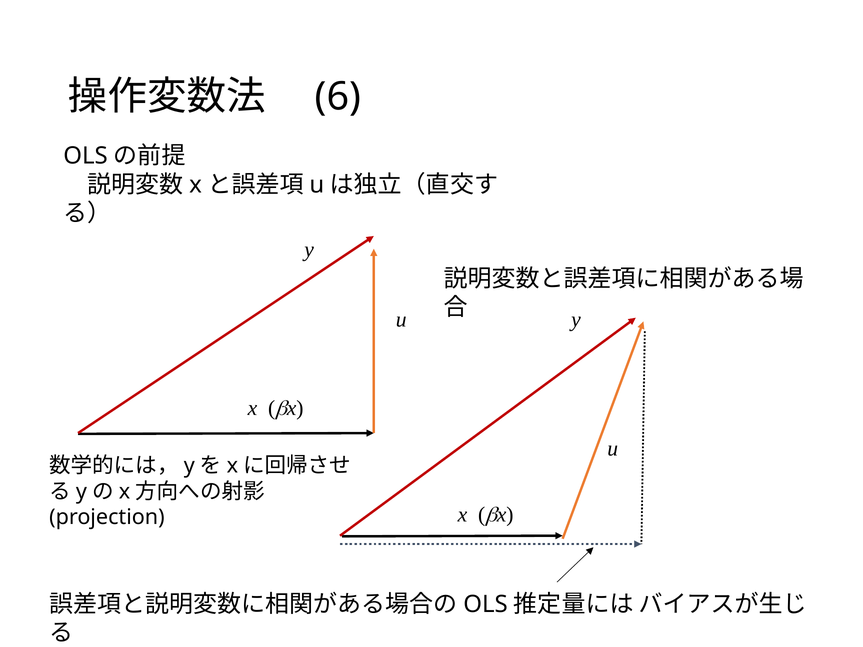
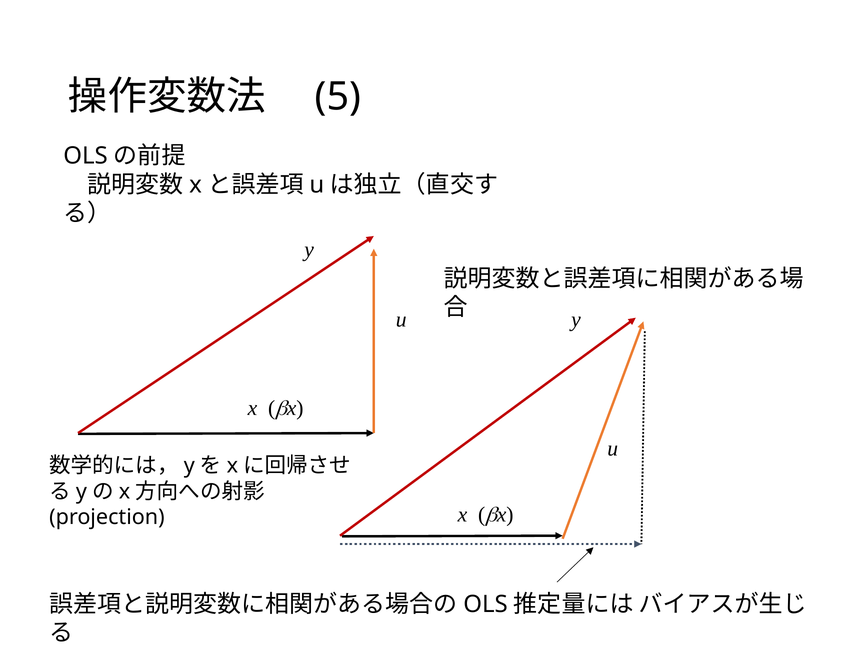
6: 6 -> 5 (338, 97)
